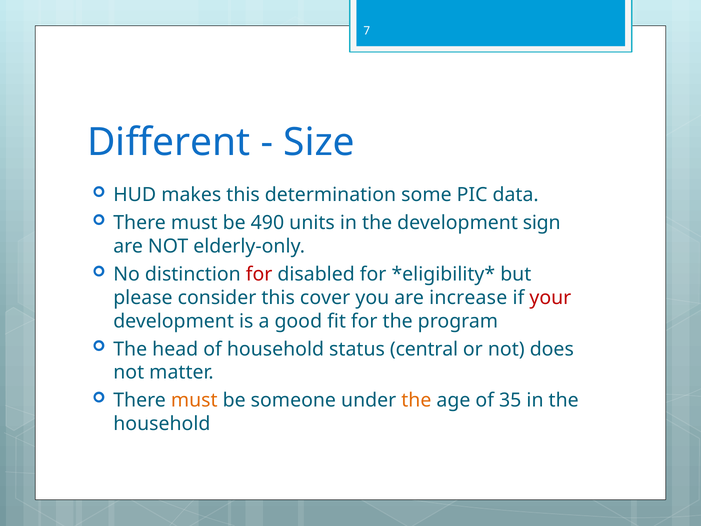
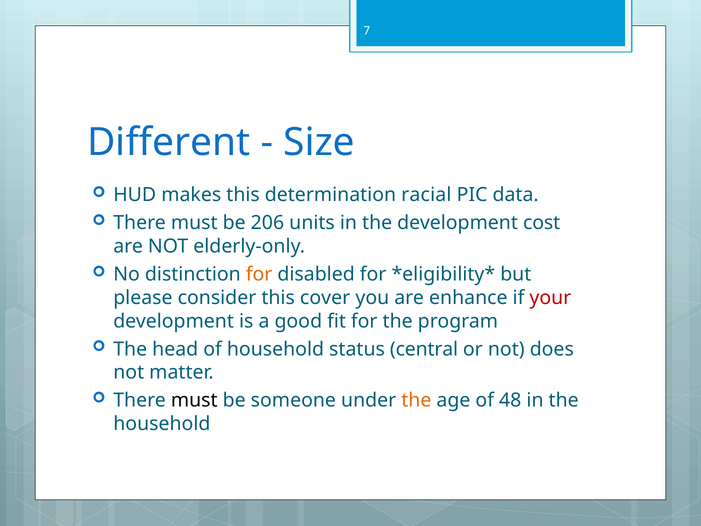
some: some -> racial (426, 195)
490: 490 -> 206 (267, 223)
sign: sign -> cost (542, 223)
for colour: red -> orange (259, 274)
increase: increase -> enhance (468, 298)
must colour: orange -> black (194, 400)
35: 35 -> 48 (510, 400)
